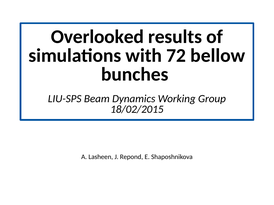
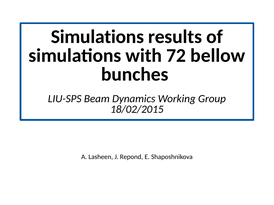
Overlooked: Overlooked -> Simulations (97, 37)
